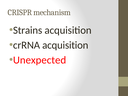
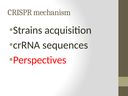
crRNA acquisition: acquisition -> sequences (65, 45)
Unexpected: Unexpected -> Perspectives (40, 60)
